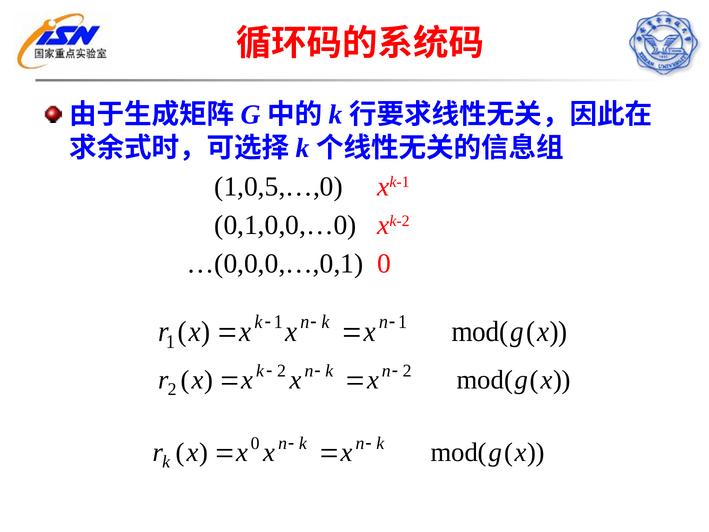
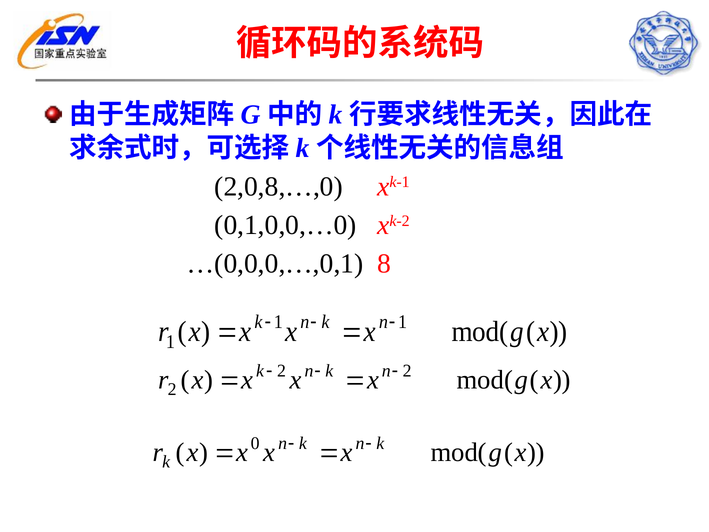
1,0,5,…,0: 1,0,5,…,0 -> 2,0,8,…,0 (279, 186)
…(0,0,0,…,0,1 0: 0 -> 8 (384, 264)
